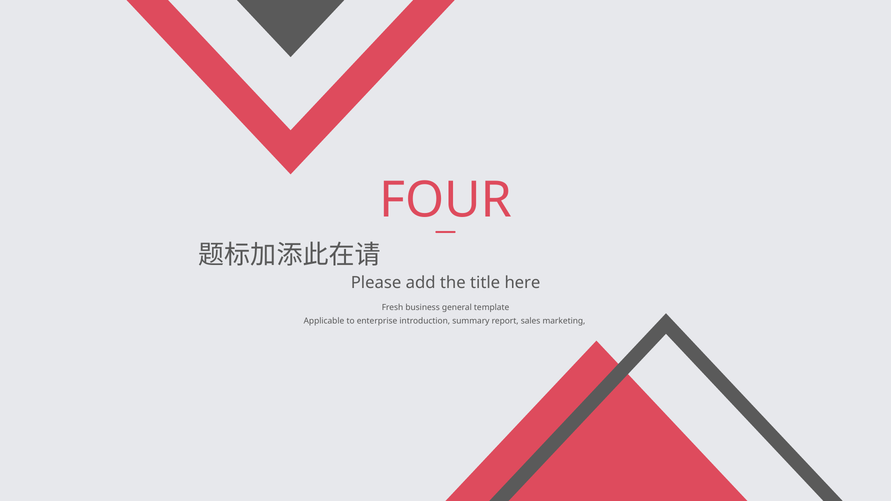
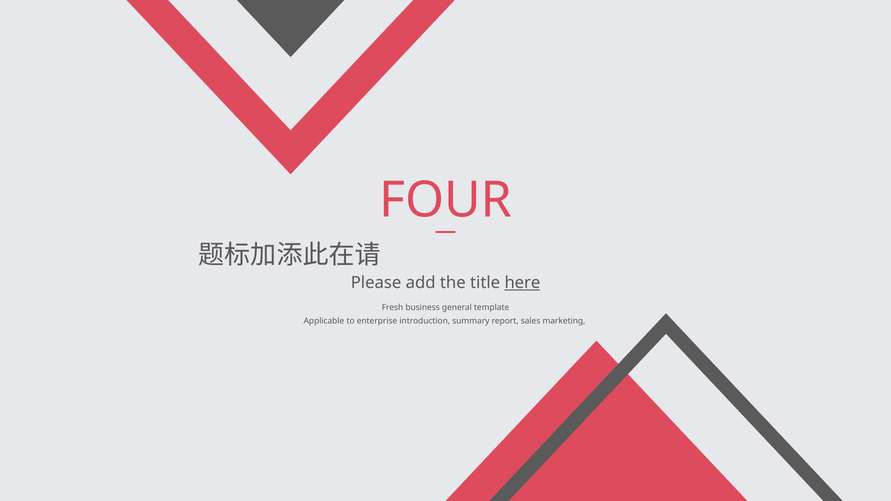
here underline: none -> present (522, 283)
